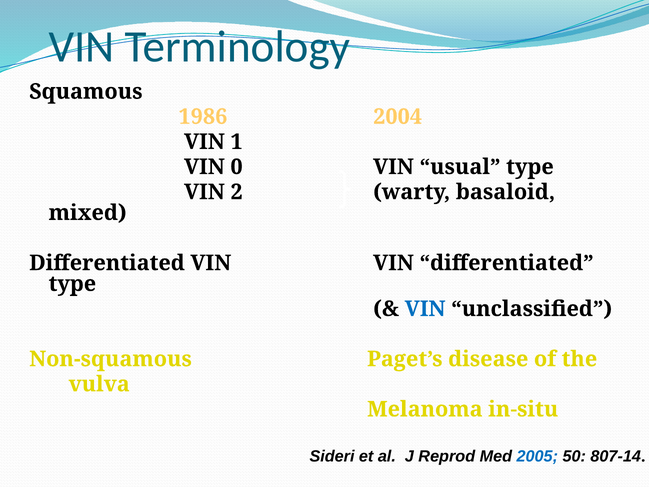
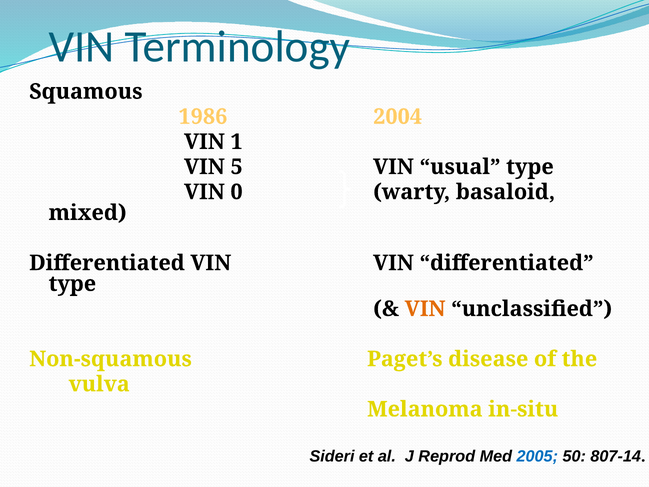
0: 0 -> 5 (237, 167)
2: 2 -> 0 (237, 192)
VIN colour: blue -> orange (425, 309)
